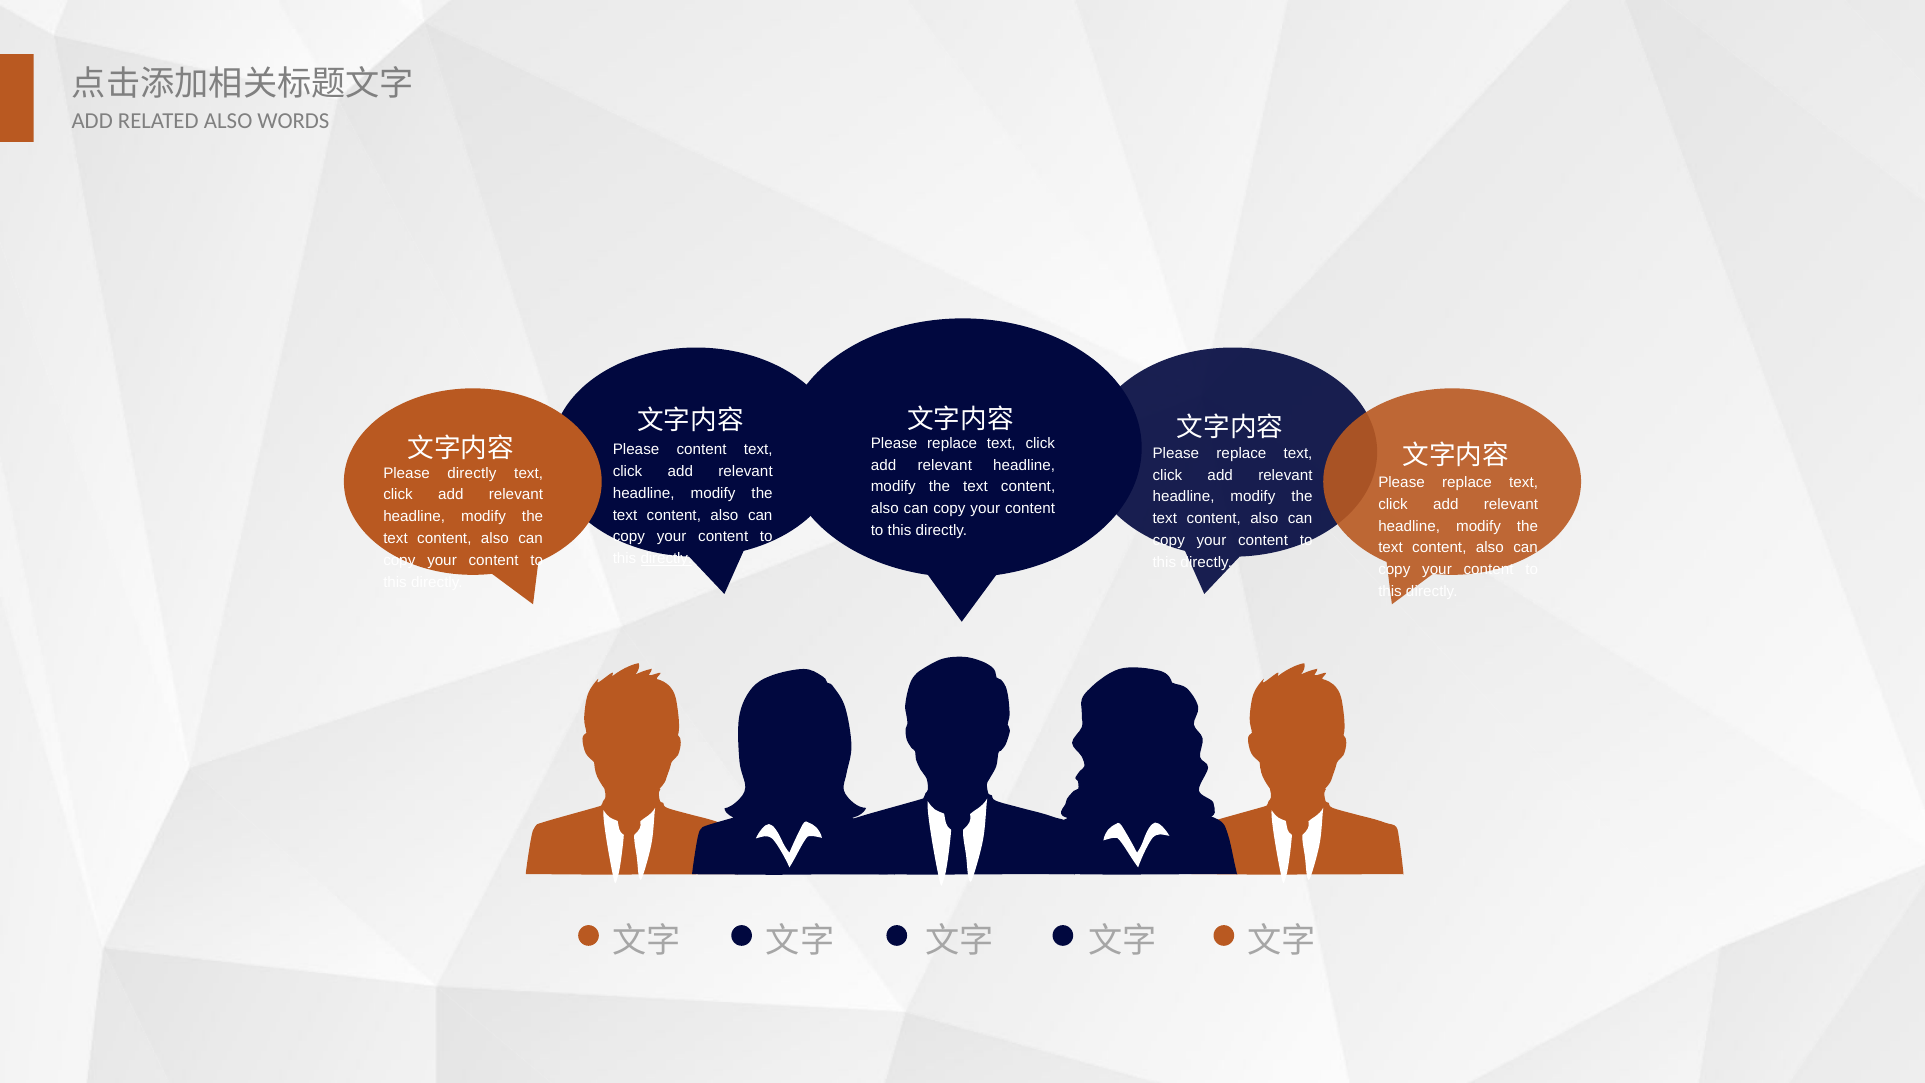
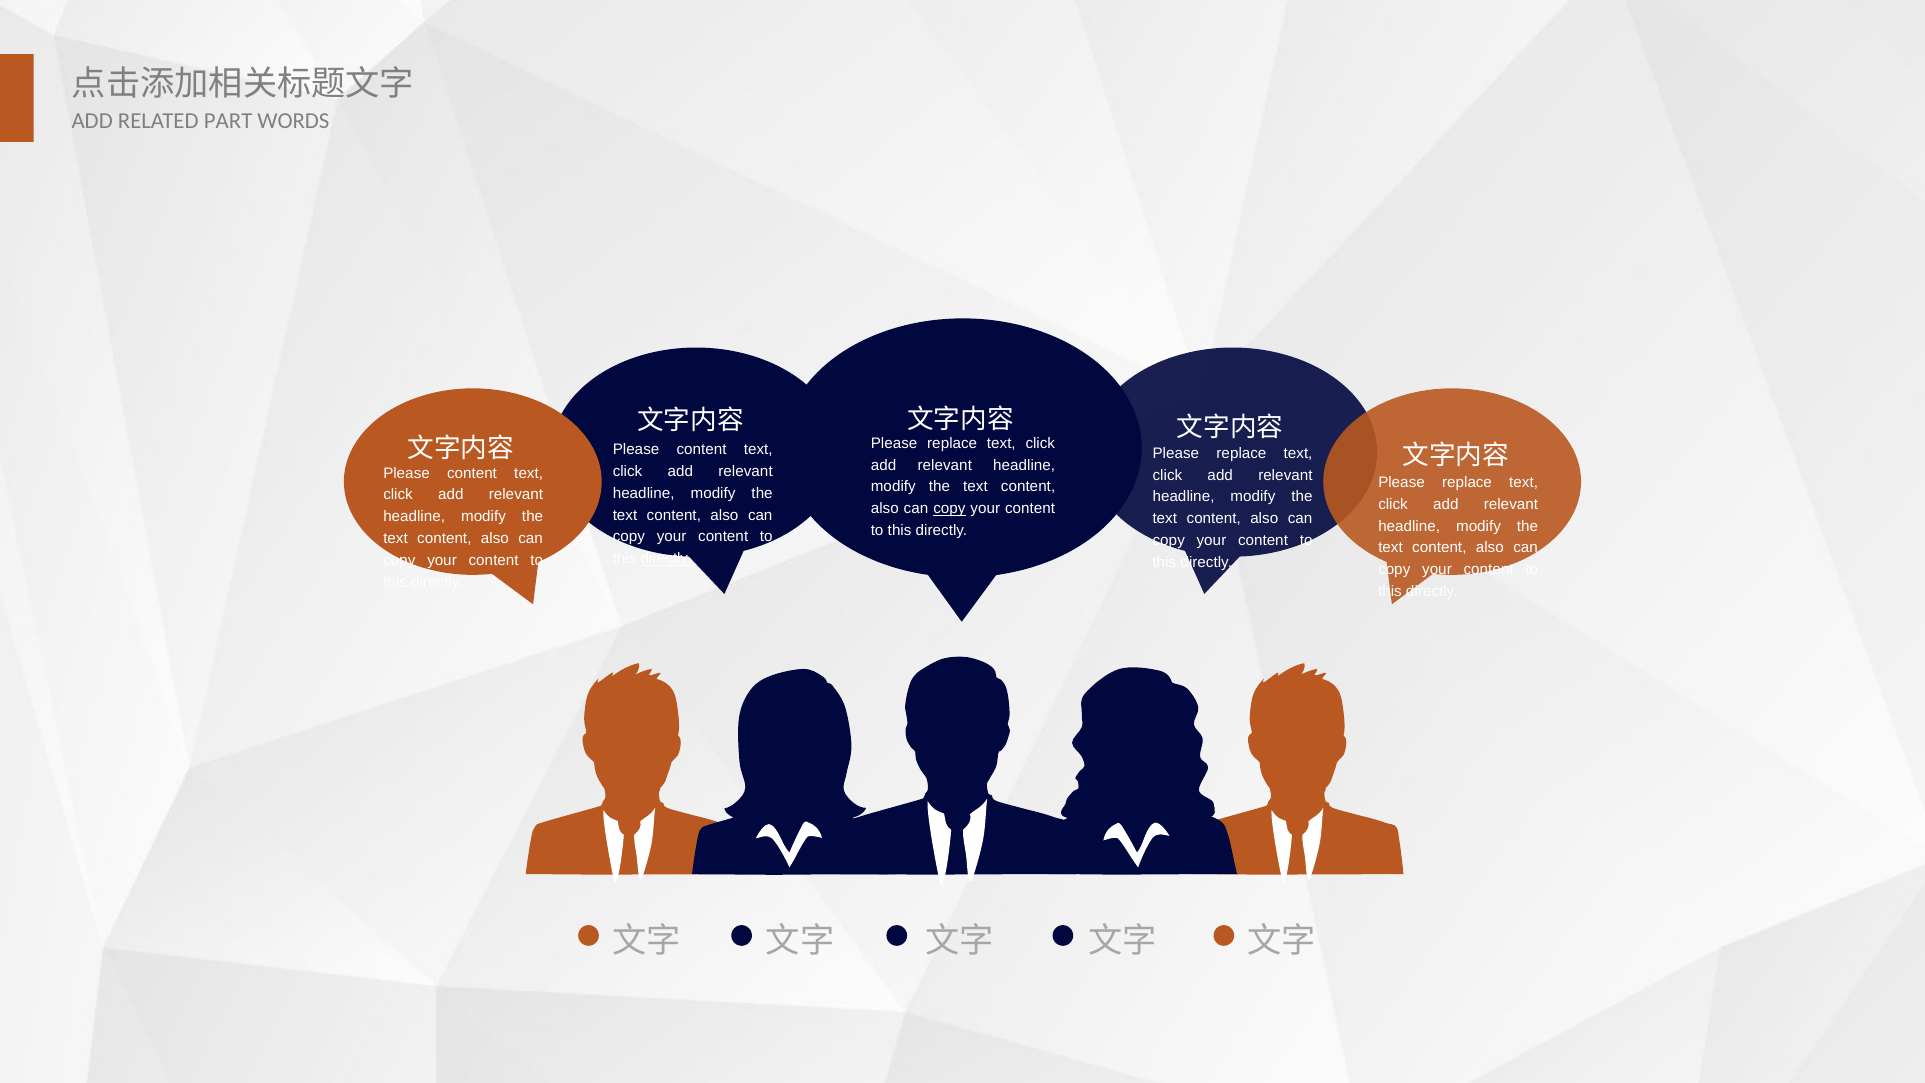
RELATED ALSO: ALSO -> PART (228, 120)
directly: directly -> content (472, 473)
copy underline: none -> present (949, 509)
